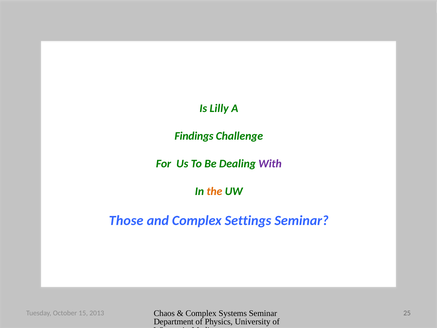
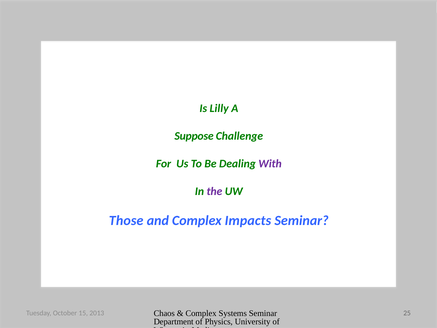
Findings: Findings -> Suppose (194, 136)
the colour: orange -> purple (214, 191)
Settings: Settings -> Impacts (248, 221)
